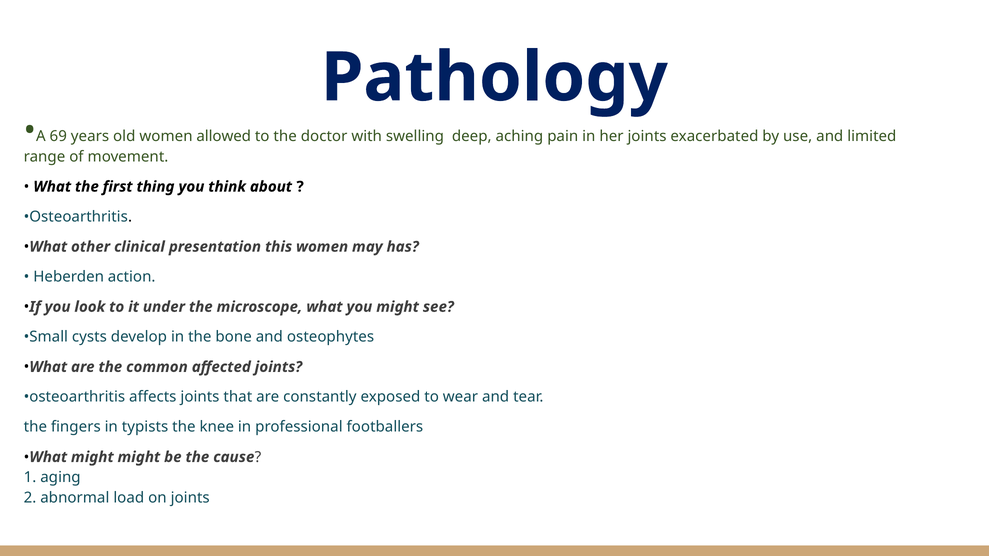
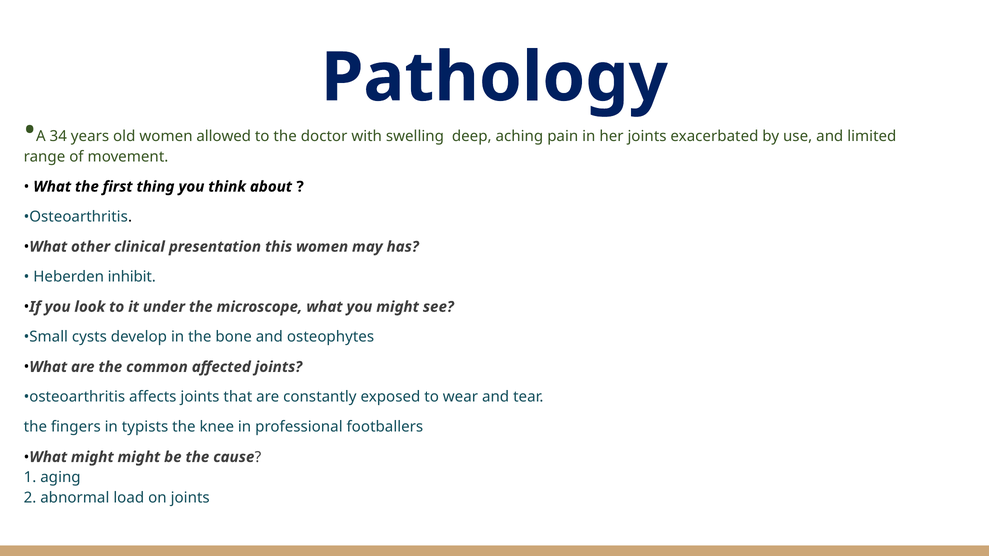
69: 69 -> 34 (58, 137)
action: action -> inhibit (132, 277)
